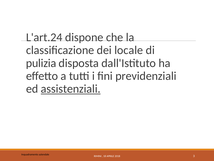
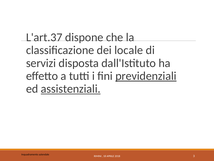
L'art.24: L'art.24 -> L'art.37 (44, 37)
pulizia: pulizia -> servizi (41, 63)
previdenziali underline: none -> present (146, 76)
